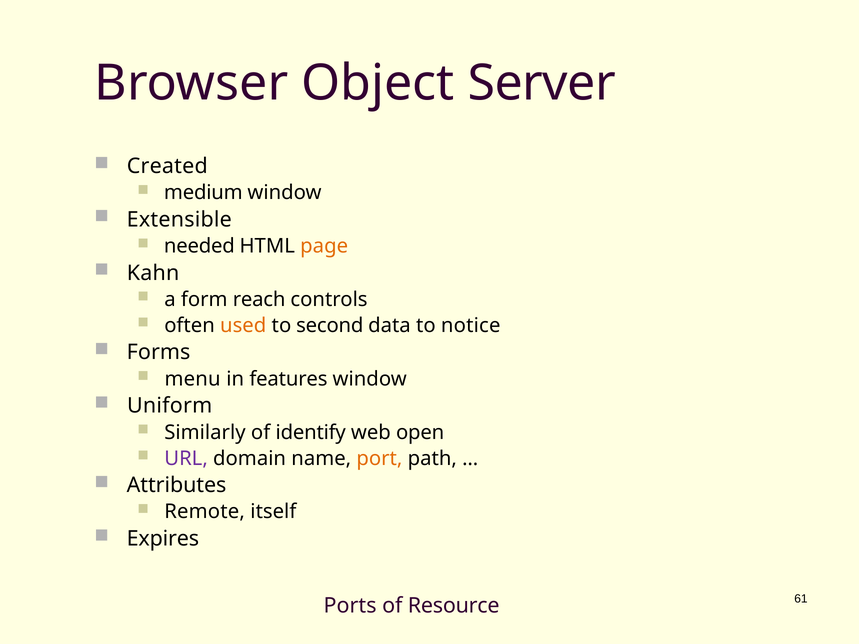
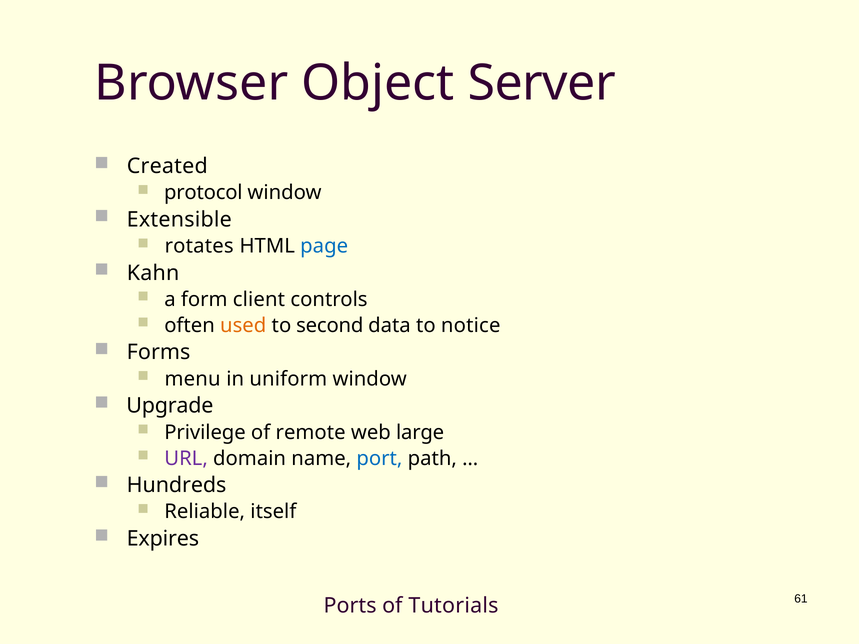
medium: medium -> protocol (203, 193)
needed: needed -> rotates (199, 246)
page colour: orange -> blue (324, 246)
reach: reach -> client (259, 300)
features: features -> uniform (288, 379)
Uniform: Uniform -> Upgrade (170, 406)
Similarly: Similarly -> Privilege (205, 433)
identify: identify -> remote (311, 433)
open: open -> large (420, 433)
port colour: orange -> blue (379, 459)
Attributes: Attributes -> Hundreds (177, 485)
Remote: Remote -> Reliable (205, 512)
Resource: Resource -> Tutorials (453, 606)
